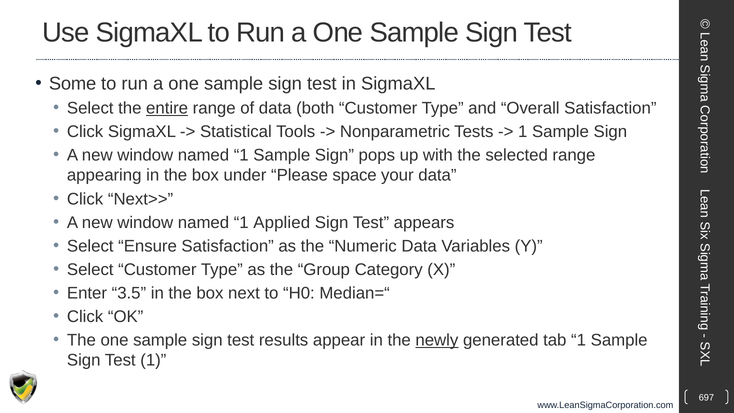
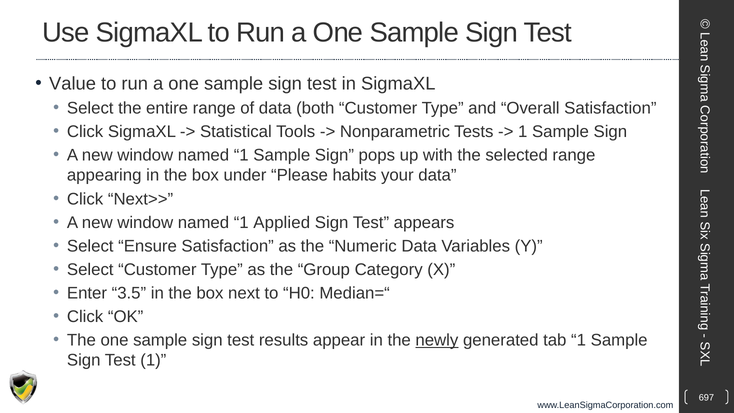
Some: Some -> Value (73, 84)
entire underline: present -> none (167, 108)
space: space -> habits (355, 175)
